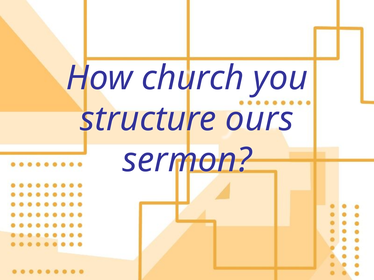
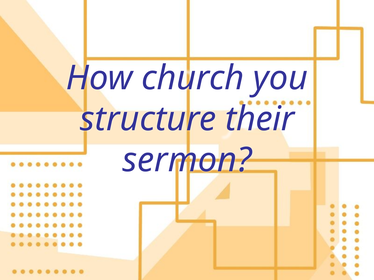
ours: ours -> their (260, 119)
